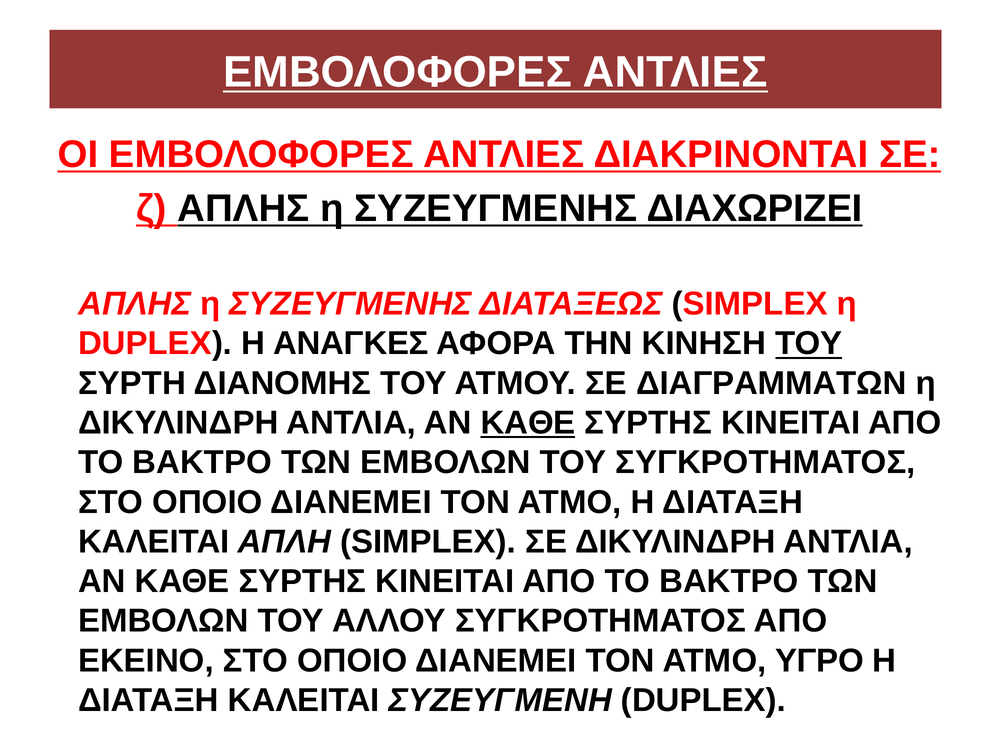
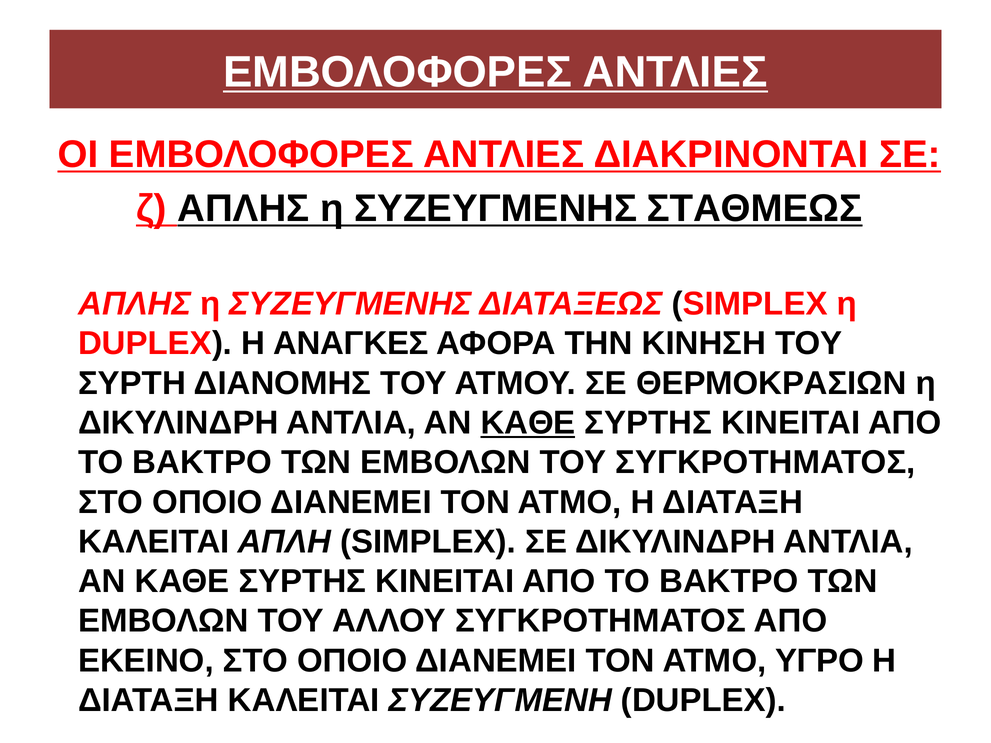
ΔΙΑΧΩΡΙΖΕΙ: ΔΙΑΧΩΡΙΖΕΙ -> ΣΤΑΘΜΕΩΣ (754, 209)
ΤΟΥ underline: present -> none (809, 344)
ΔΙΑΓΡΑΜΜΑΤΩΝ: ΔΙΑΓΡΑΜΜΑΤΩΝ -> ΘΕΡΜΟΚΡΑΣΙΩΝ (771, 383)
